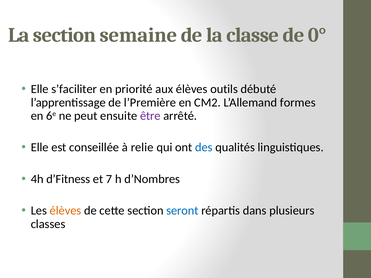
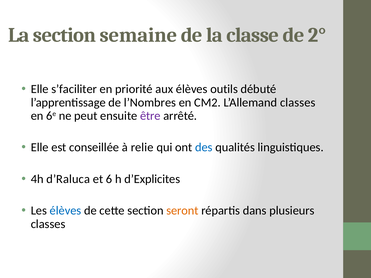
0°: 0° -> 2° (317, 35)
l’Première: l’Première -> l’Nombres (150, 103)
L’Allemand formes: formes -> classes (298, 103)
d’Fitness: d’Fitness -> d’Raluca (68, 179)
7: 7 -> 6 (109, 179)
d’Nombres: d’Nombres -> d’Explicites (152, 179)
élèves colour: orange -> blue (65, 211)
seront colour: blue -> orange (182, 211)
